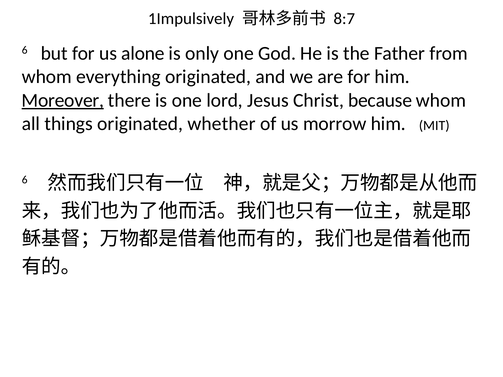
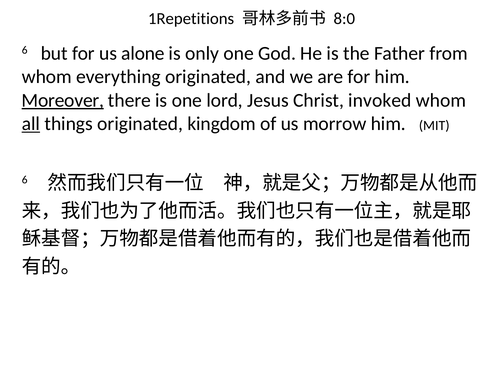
1Impulsively: 1Impulsively -> 1Repetitions (191, 19)
8:7: 8:7 -> 8:0 (344, 19)
because: because -> invoked (380, 100)
all underline: none -> present (31, 124)
whether: whether -> kingdom (222, 124)
